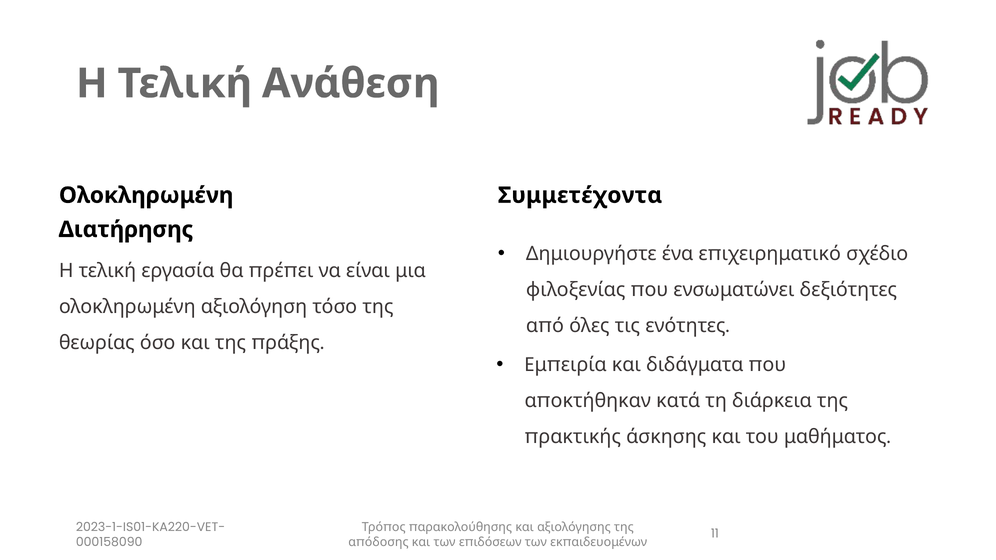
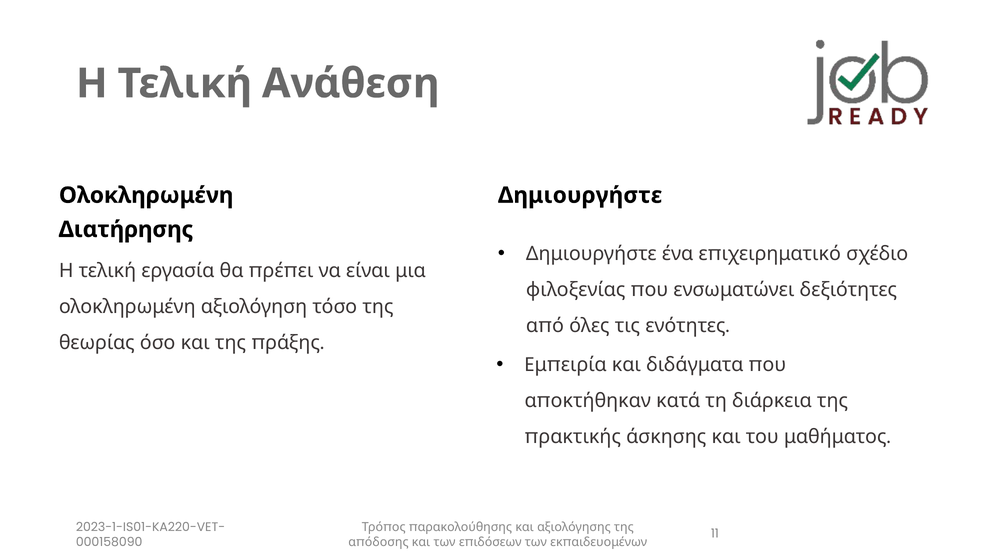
Συμμετέχοντα: Συμμετέχοντα -> Δημιουργήστε (580, 195)
